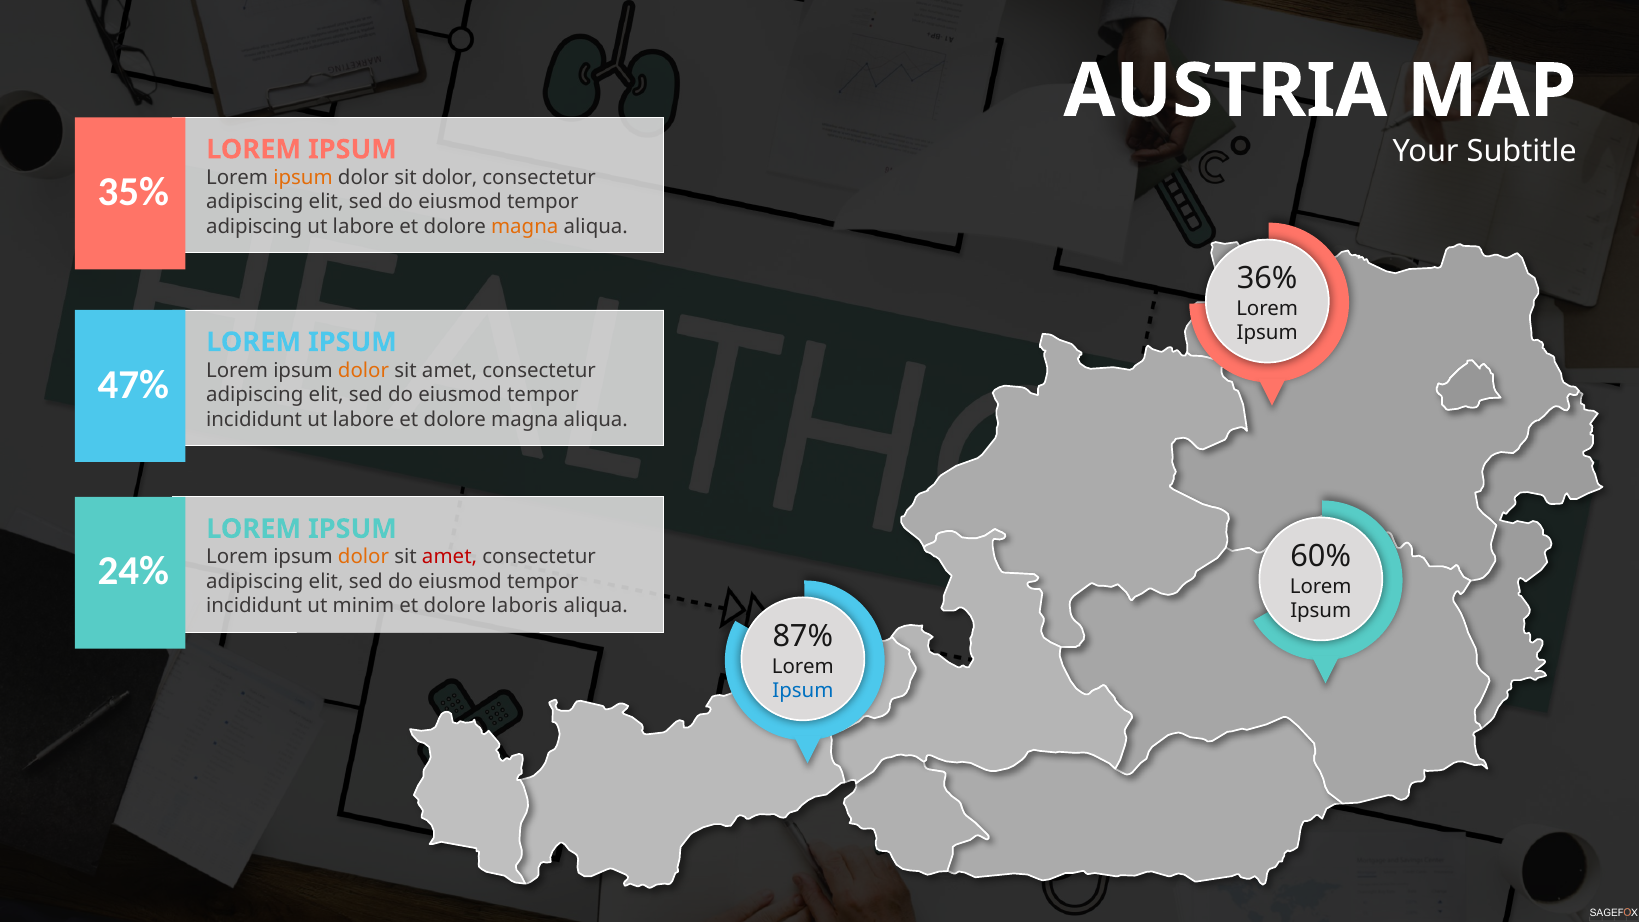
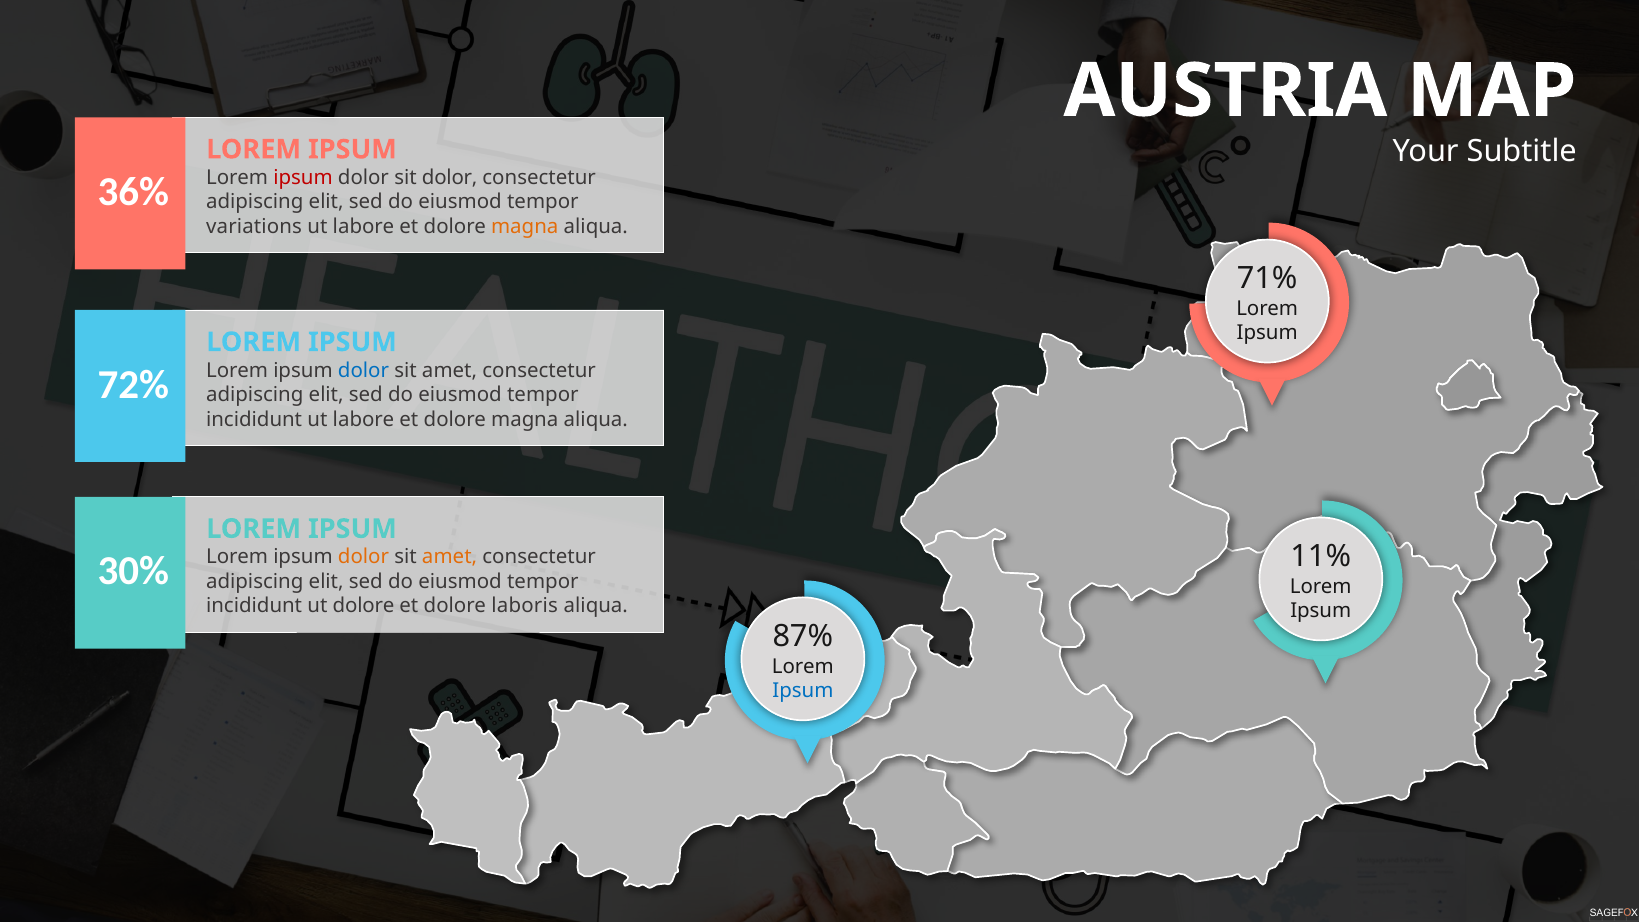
ipsum colour: orange -> red (303, 178)
35%: 35% -> 36% (133, 192)
adipiscing: adipiscing -> variations (254, 227)
36%: 36% -> 71% (1267, 279)
dolor colour: orange -> blue (363, 370)
47%: 47% -> 72% (133, 385)
60%: 60% -> 11% (1321, 556)
amet colour: red -> orange (450, 557)
24%: 24% -> 30% (133, 571)
ut minim: minim -> dolore (364, 606)
